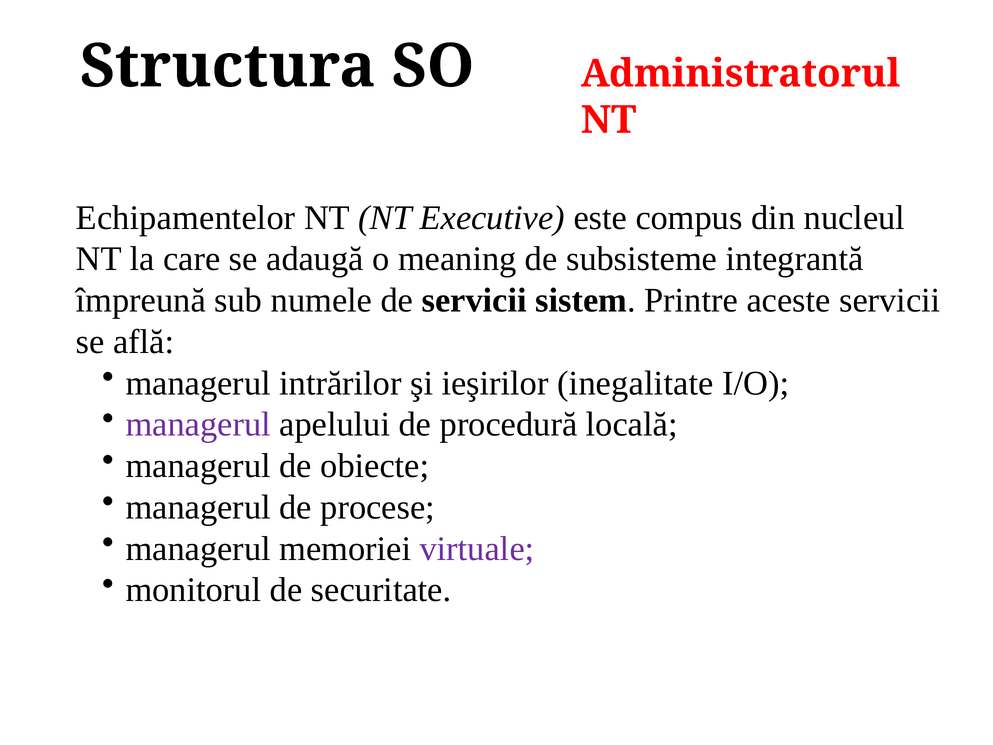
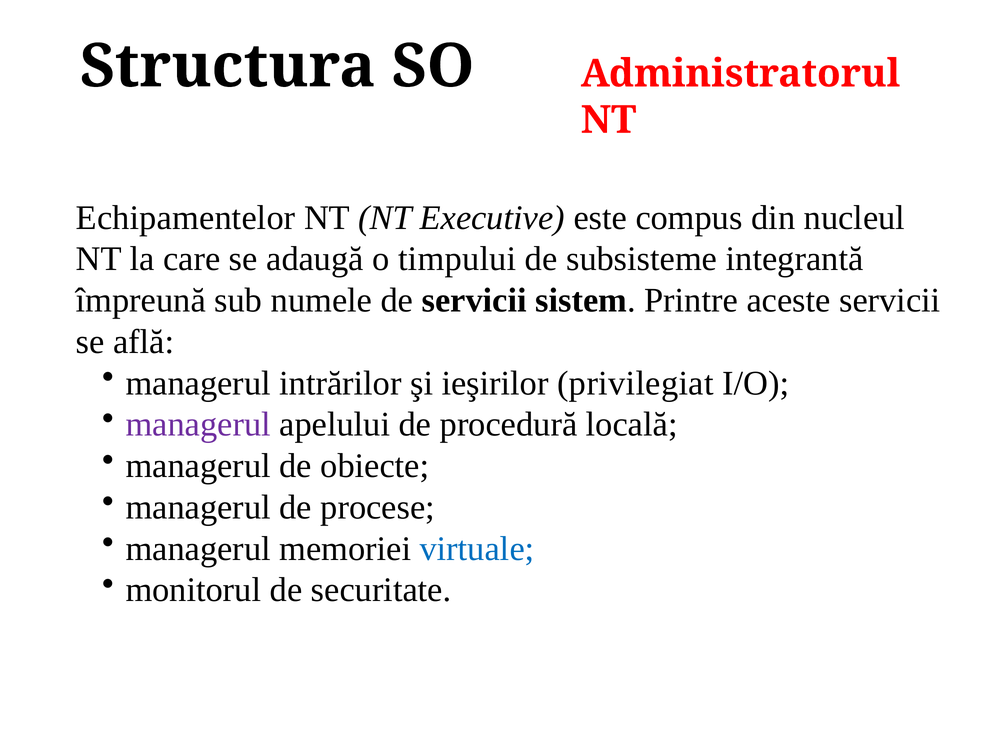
meaning: meaning -> timpului (457, 259)
inegalitate: inegalitate -> privilegiat (635, 383)
virtuale colour: purple -> blue (477, 548)
